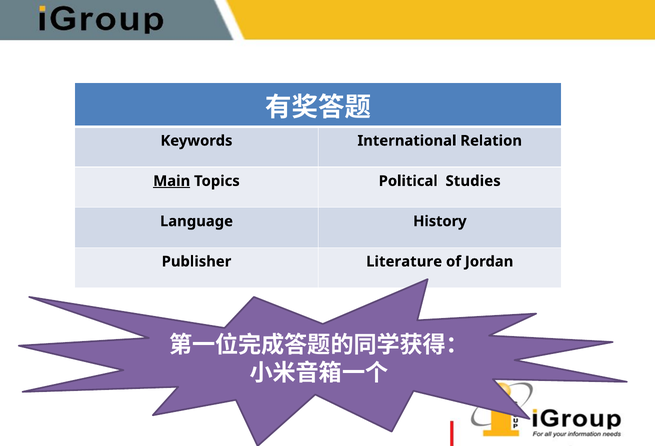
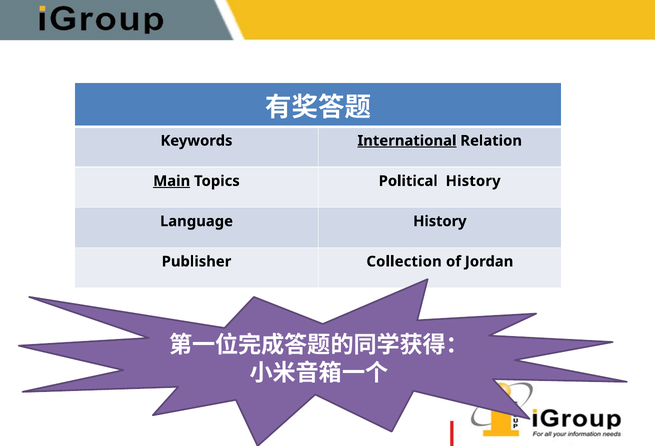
International underline: none -> present (407, 141)
Political Studies: Studies -> History (473, 181)
Literature: Literature -> Collection (404, 261)
